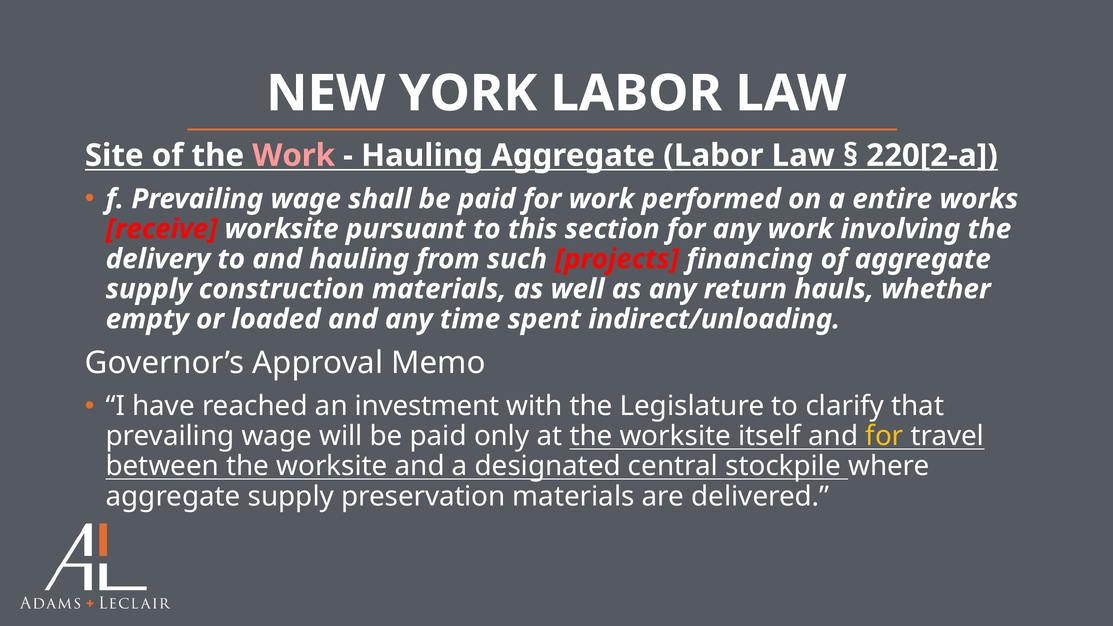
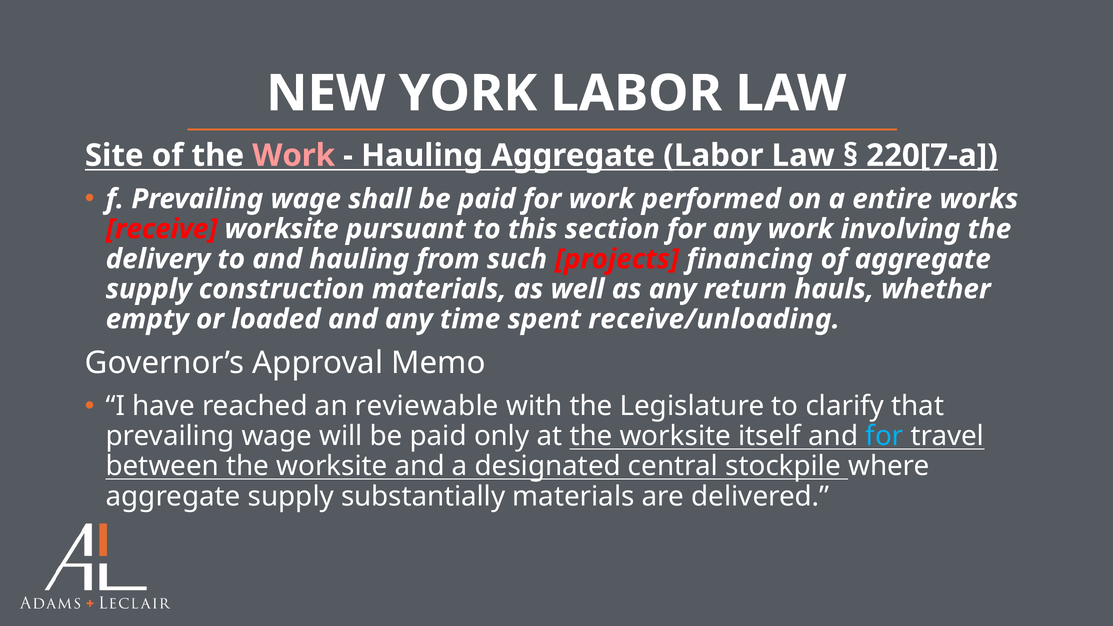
220[2-a: 220[2-a -> 220[7-a (932, 155)
indirect/unloading: indirect/unloading -> receive/unloading (714, 319)
investment: investment -> reviewable (427, 406)
for colour: yellow -> light blue (884, 436)
preservation: preservation -> substantially (423, 496)
